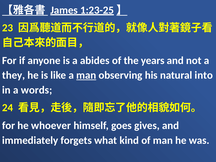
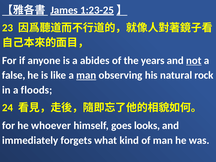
not underline: none -> present (194, 60)
they: they -> false (14, 75)
into: into -> rock (204, 75)
words: words -> floods (37, 90)
gives: gives -> looks (147, 126)
